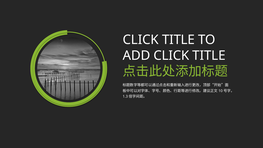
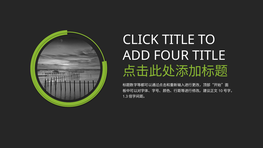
ADD CLICK: CLICK -> FOUR (171, 55)
